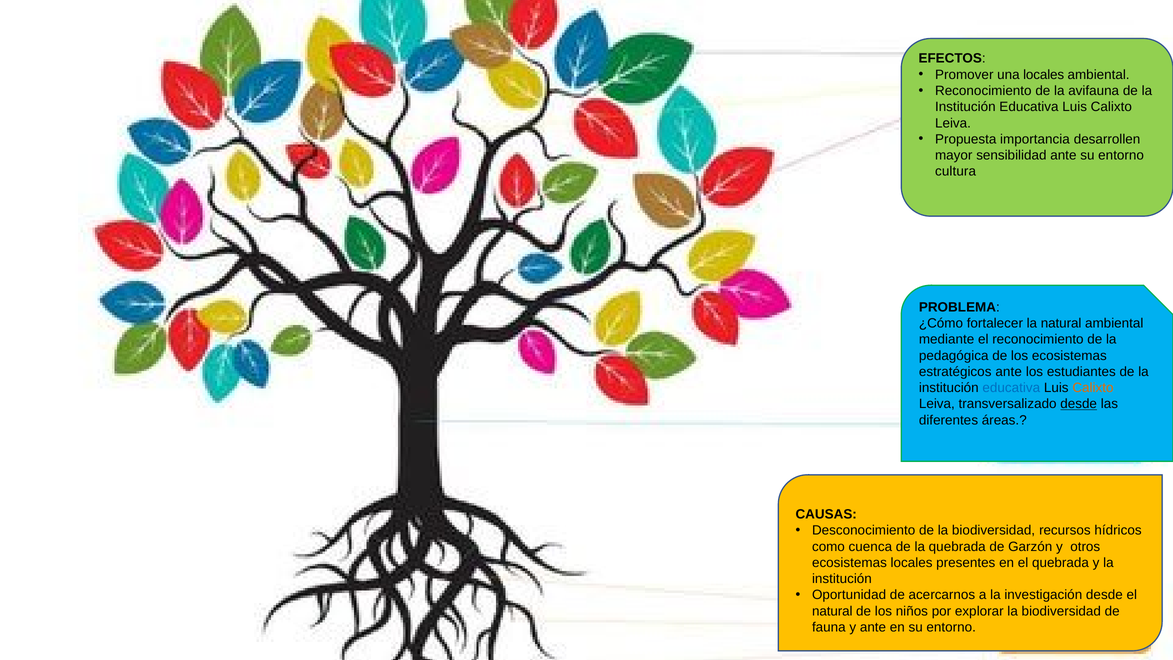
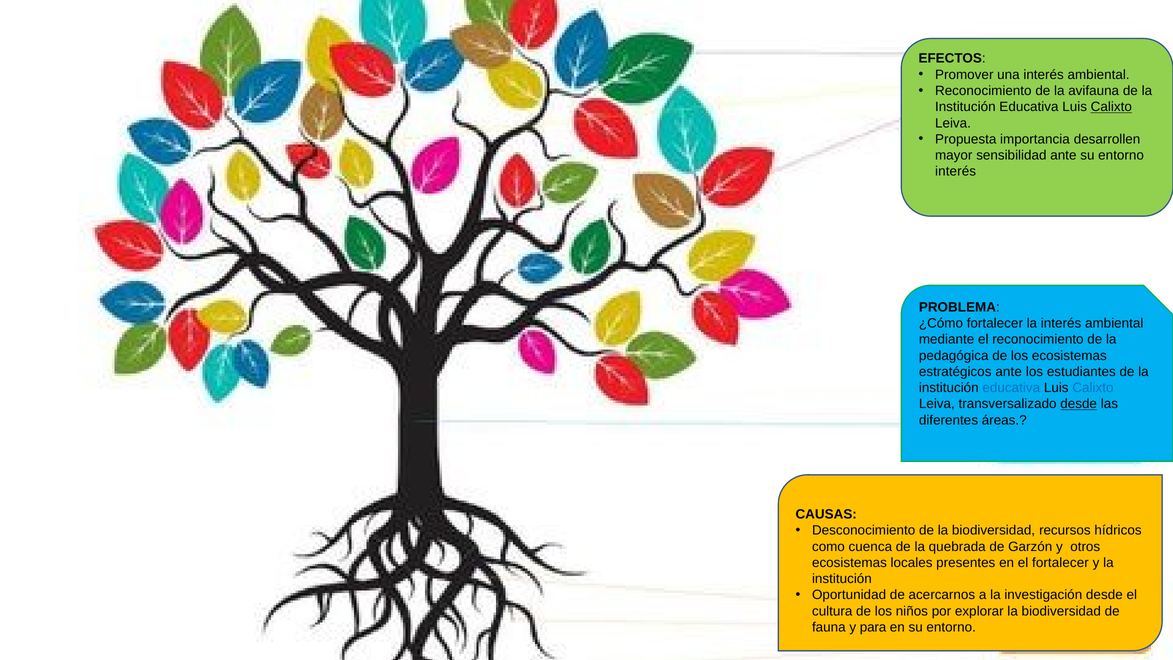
una locales: locales -> interés (1044, 75)
Calixto underline: none -> present (1111, 107)
cultura: cultura -> interés (956, 172)
la natural: natural -> interés (1061, 323)
Calixto colour: orange -> blue (1093, 388)
el quebrada: quebrada -> fortalecer (1060, 563)
natural: natural -> cultura (832, 611)
y ante: ante -> para (873, 627)
